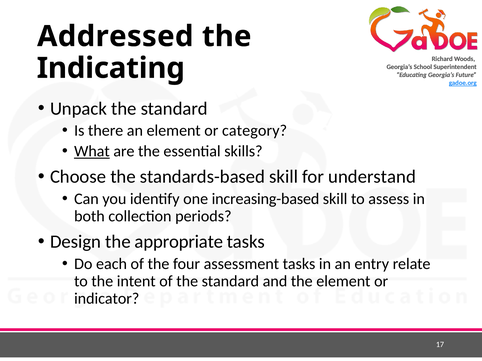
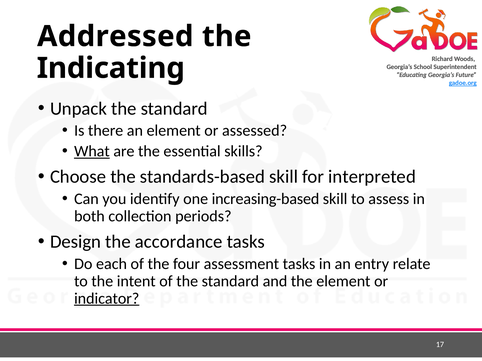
category: category -> assessed (255, 131)
understand: understand -> interpreted (372, 177)
appropriate: appropriate -> accordance (179, 242)
indicator underline: none -> present (107, 299)
